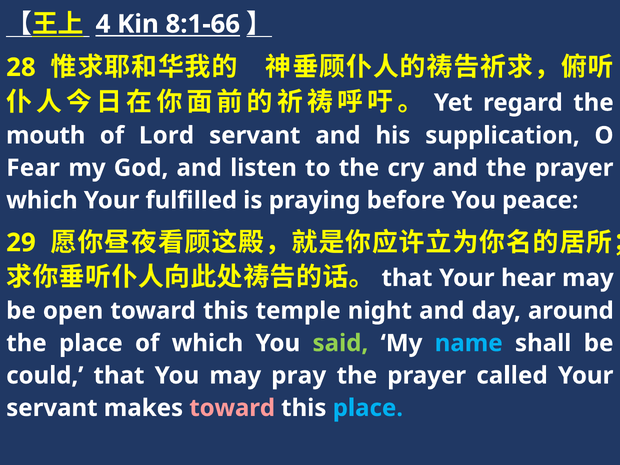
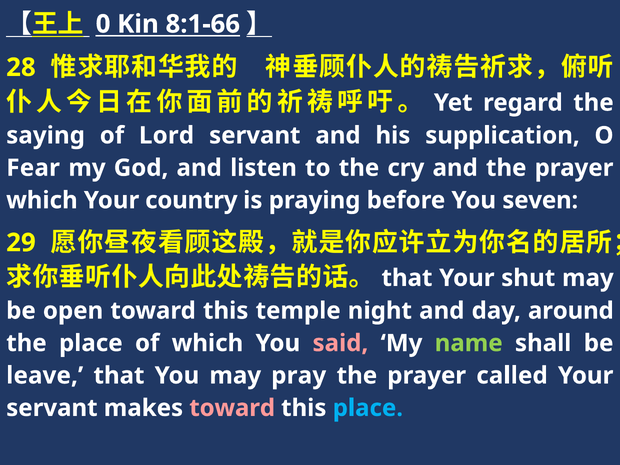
4: 4 -> 0 (103, 24)
mouth: mouth -> saying (46, 135)
fulfilled: fulfilled -> country (191, 200)
peace: peace -> seven (540, 200)
hear: hear -> shut (528, 278)
said colour: light green -> pink (340, 343)
name colour: light blue -> light green (469, 343)
could: could -> leave (45, 376)
